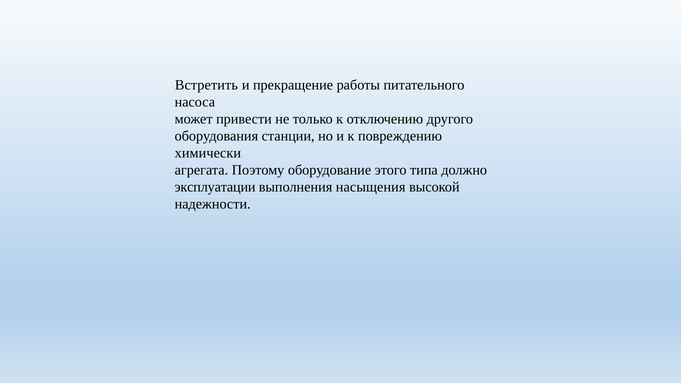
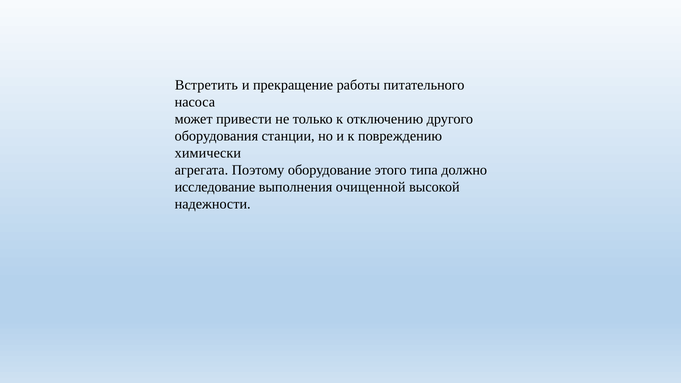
эксплуатации: эксплуатации -> исследование (215, 187)
насыщения: насыщения -> очищенной (371, 187)
